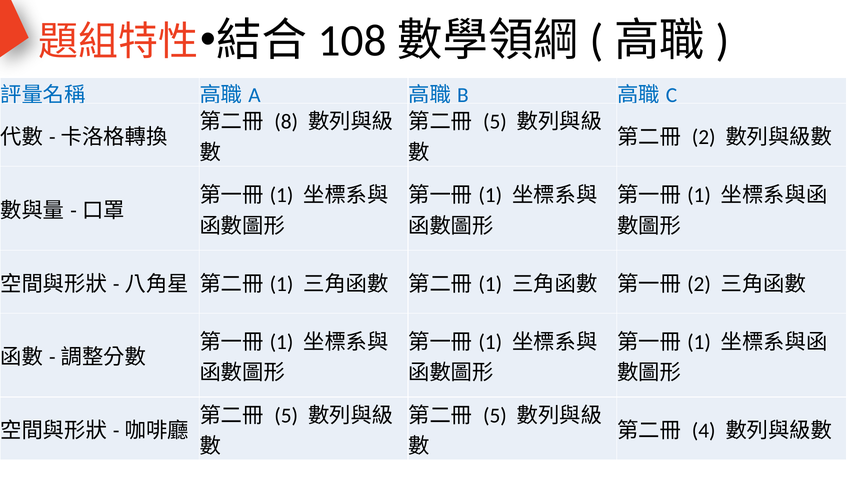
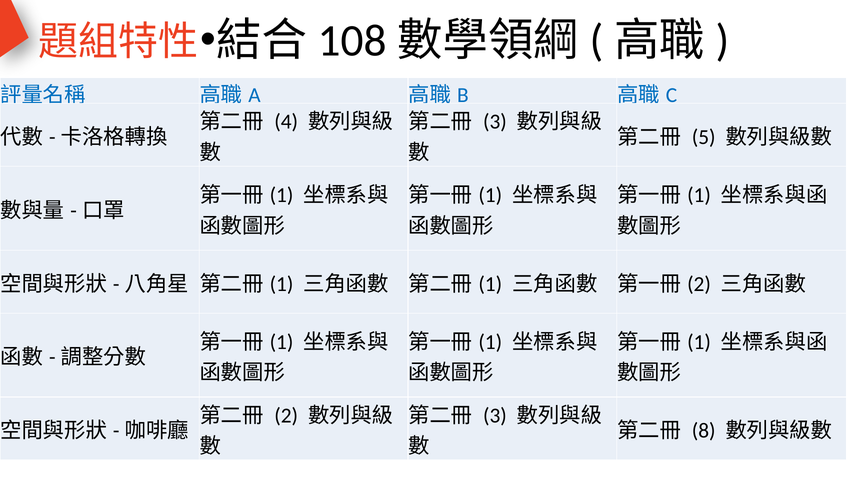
8: 8 -> 4 (286, 122)
5: 5 -> 3 (495, 122)
2: 2 -> 5 (704, 137)
5: 5 -> 2 (286, 415)
5: 5 -> 3 (495, 415)
4: 4 -> 8 (704, 431)
